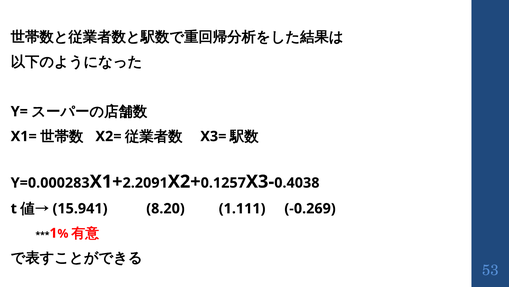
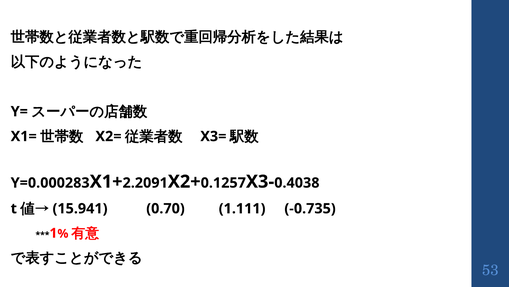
8.20: 8.20 -> 0.70 (165, 208)
-0.269: -0.269 -> -0.735 (310, 208)
